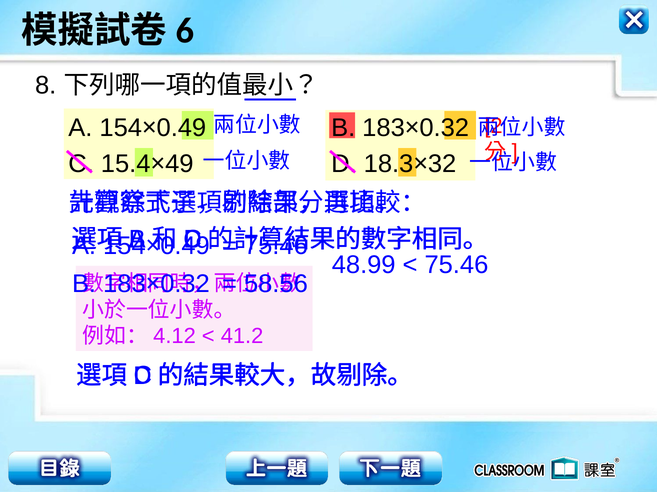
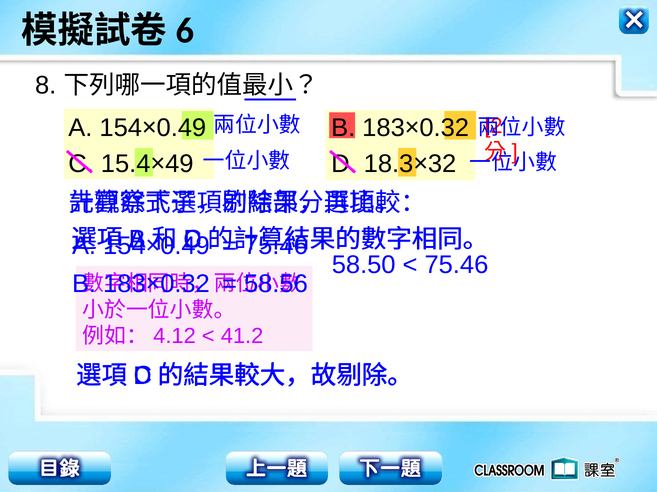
48.99: 48.99 -> 58.50 (364, 265)
